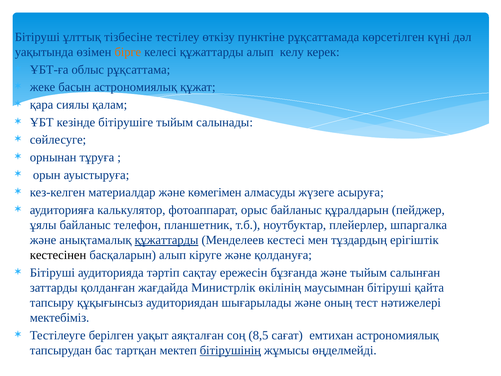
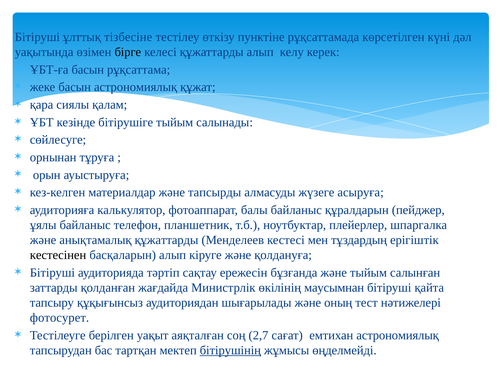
бірге colour: orange -> black (128, 52)
ҰБТ-ға облыс: облыс -> басын (88, 70)
көмегімен: көмегімен -> тапсырды (215, 192)
орыс: орыс -> балы (254, 210)
құжаттарды underline: present -> none (166, 240)
мектебіміз: мектебіміз -> фотосурет (60, 318)
8,5: 8,5 -> 2,7 (259, 335)
